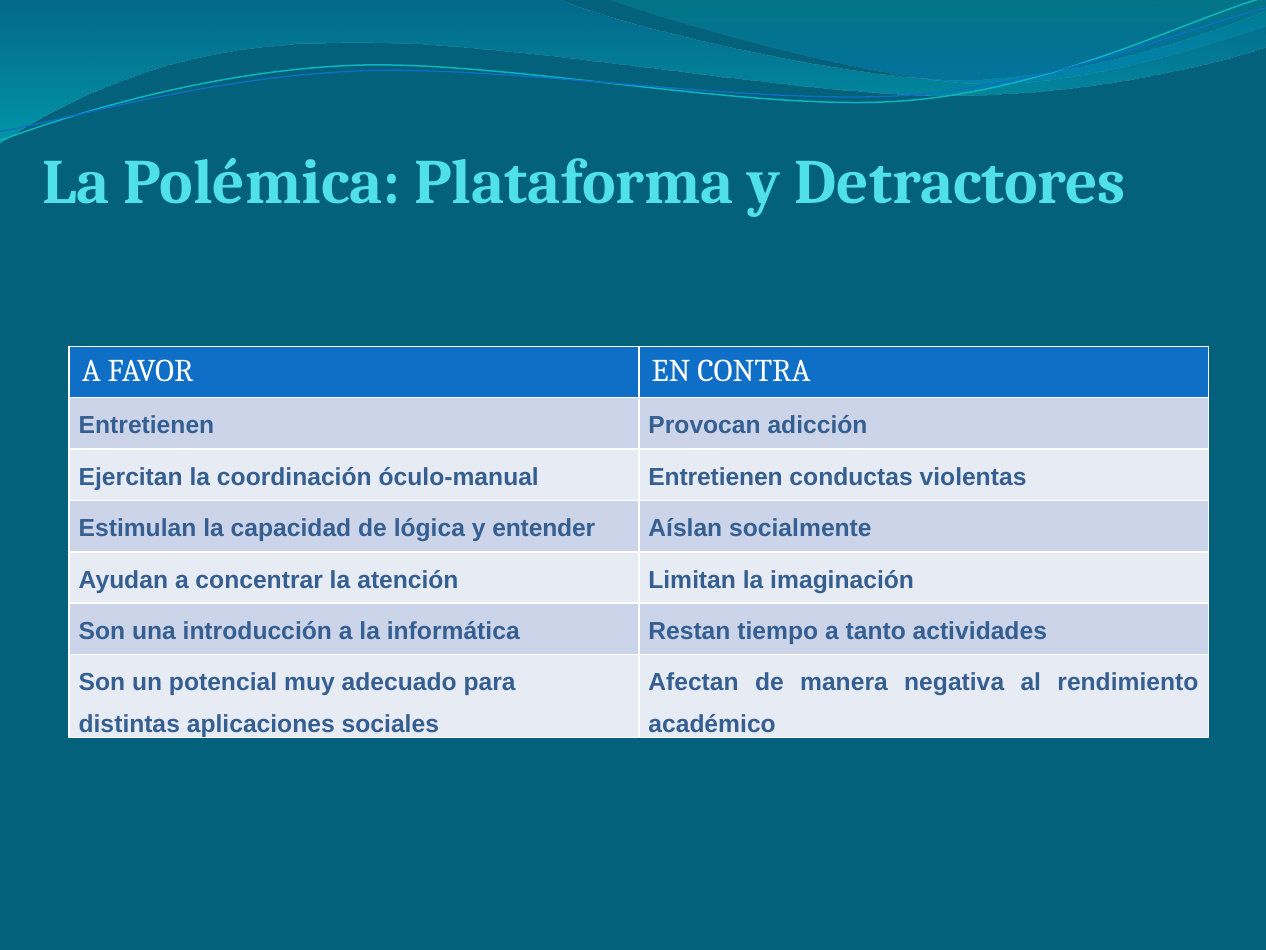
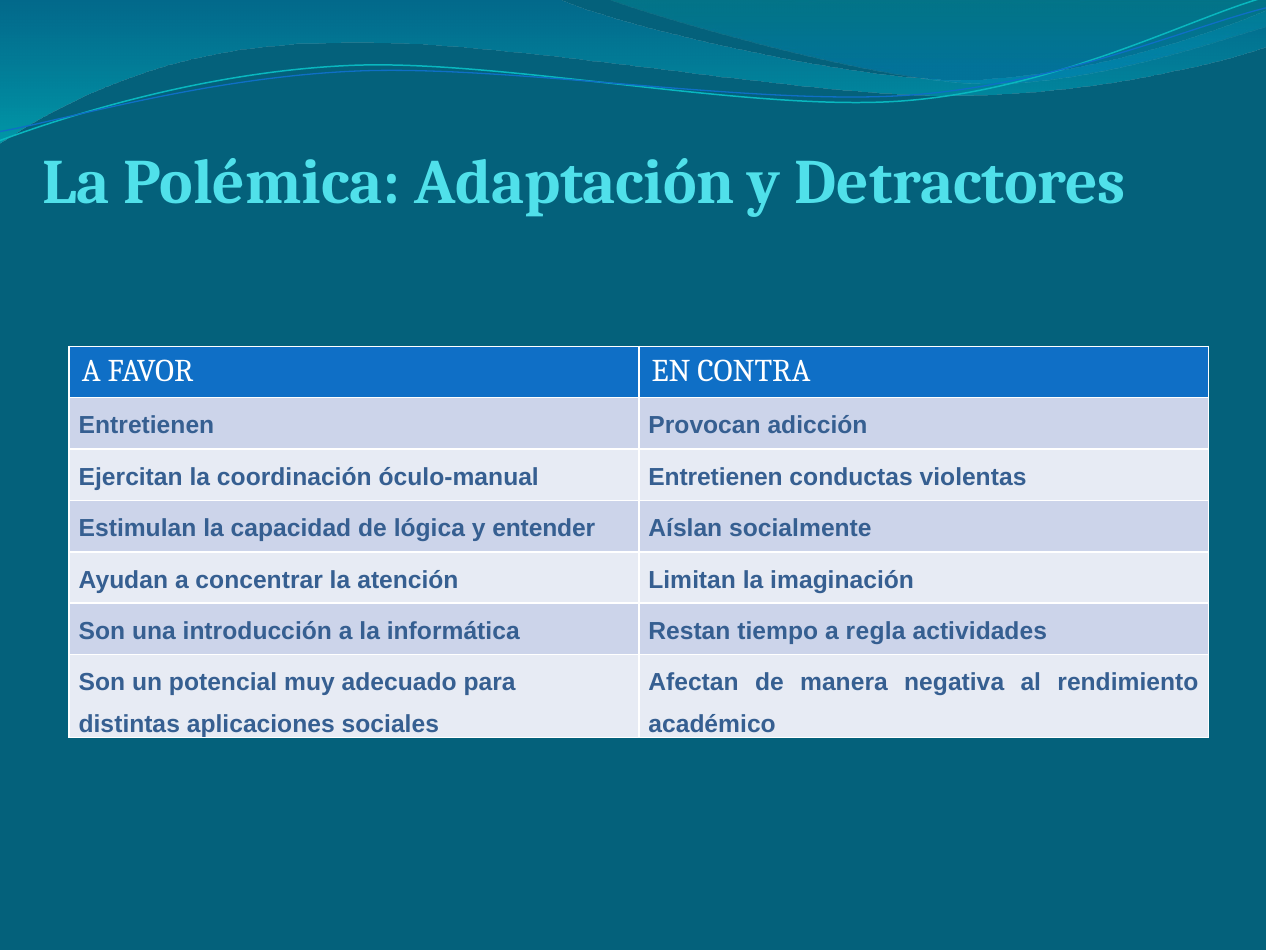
Plataforma: Plataforma -> Adaptación (574, 182)
tanto: tanto -> regla (876, 631)
